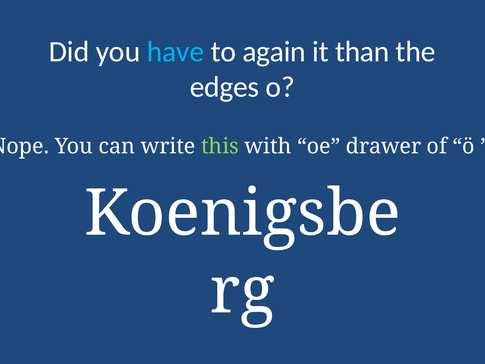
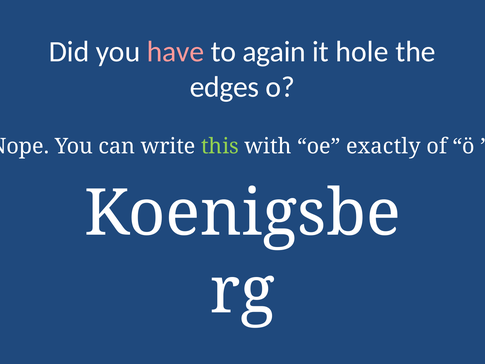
have colour: light blue -> pink (176, 52)
than: than -> hole (362, 52)
drawer: drawer -> exactly (383, 146)
